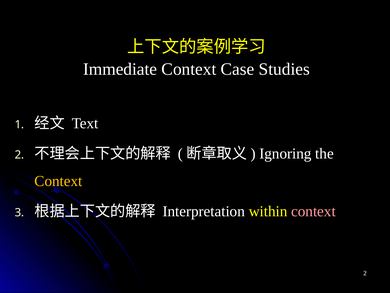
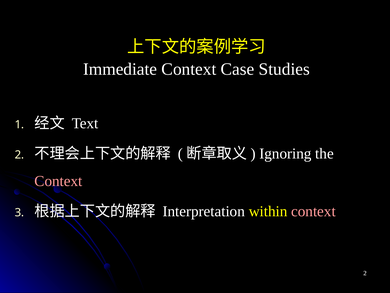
Context colour: yellow -> pink (58, 181)
